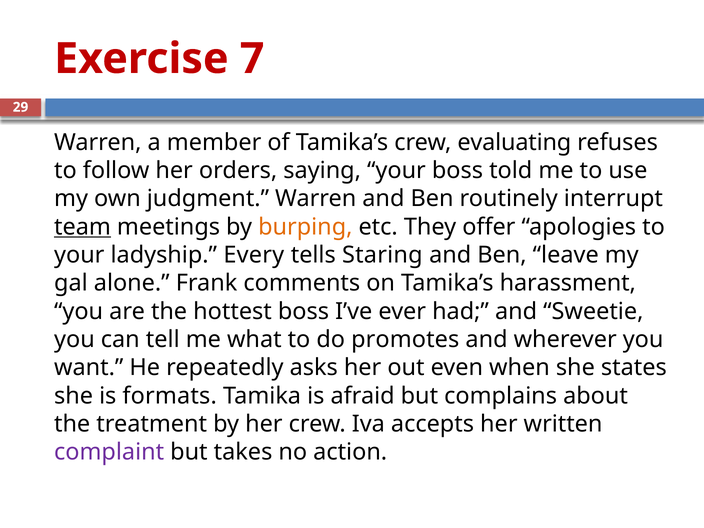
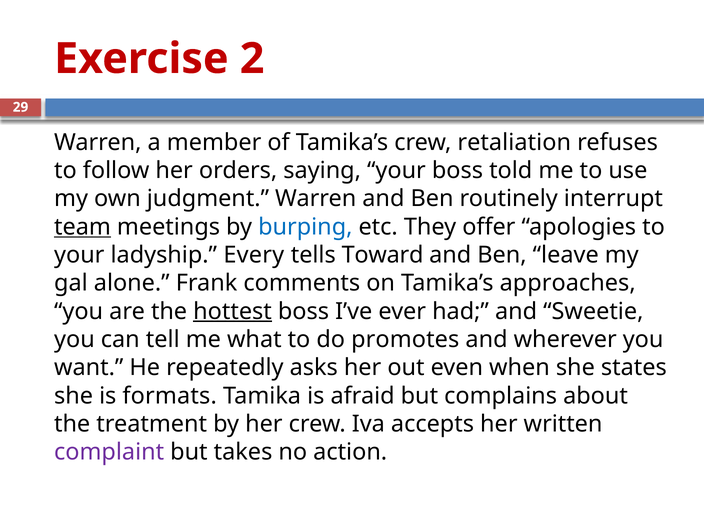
7: 7 -> 2 (252, 59)
evaluating: evaluating -> retaliation (514, 142)
burping colour: orange -> blue (305, 227)
Staring: Staring -> Toward (383, 255)
harassment: harassment -> approaches (568, 283)
hottest underline: none -> present (233, 311)
